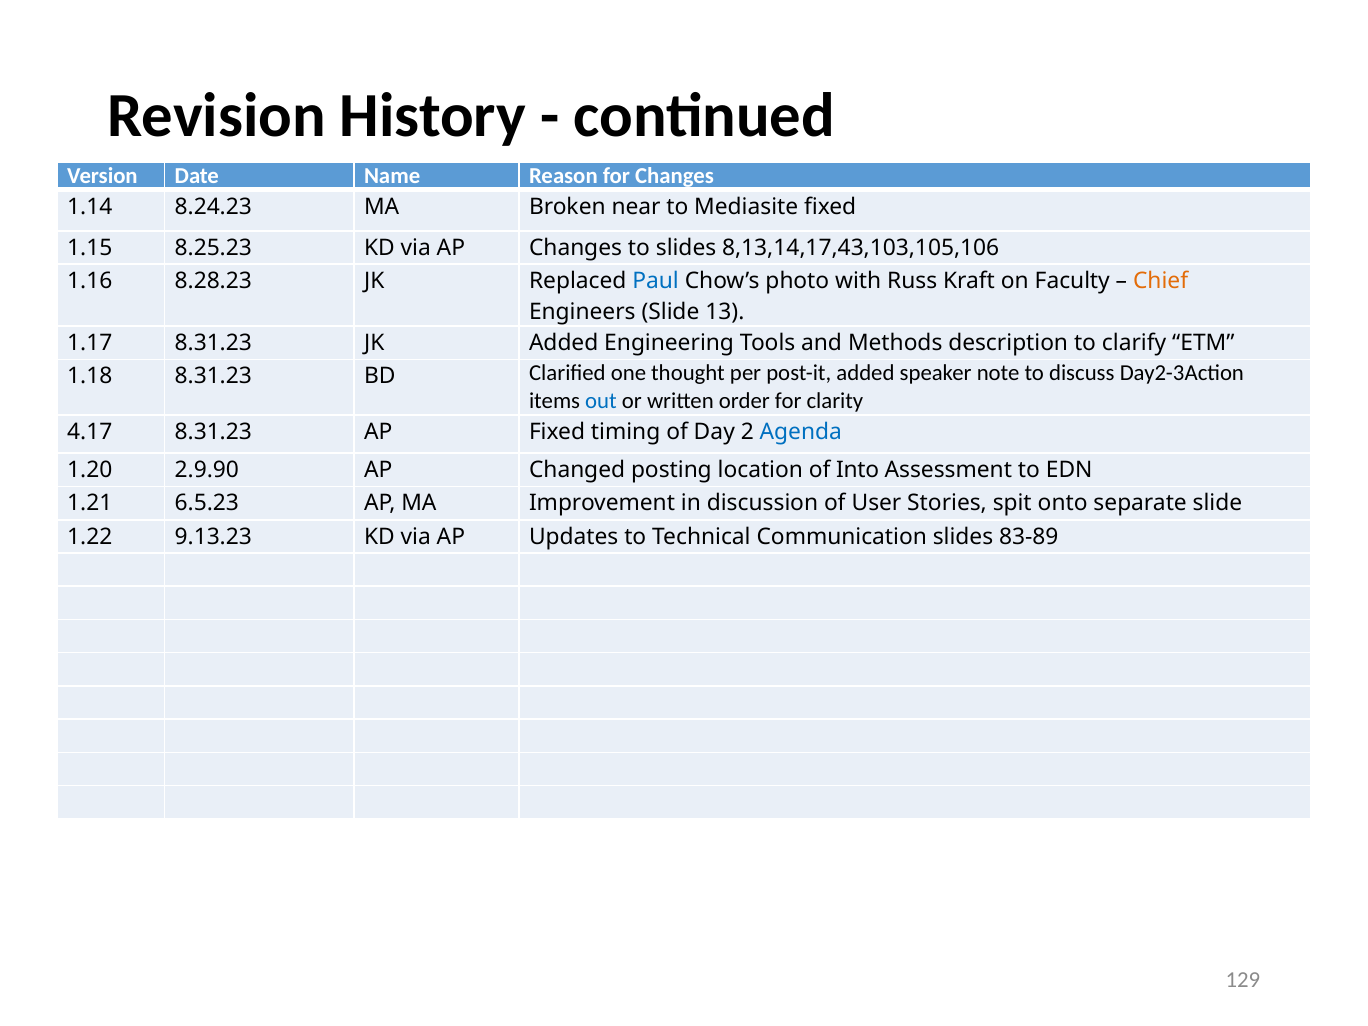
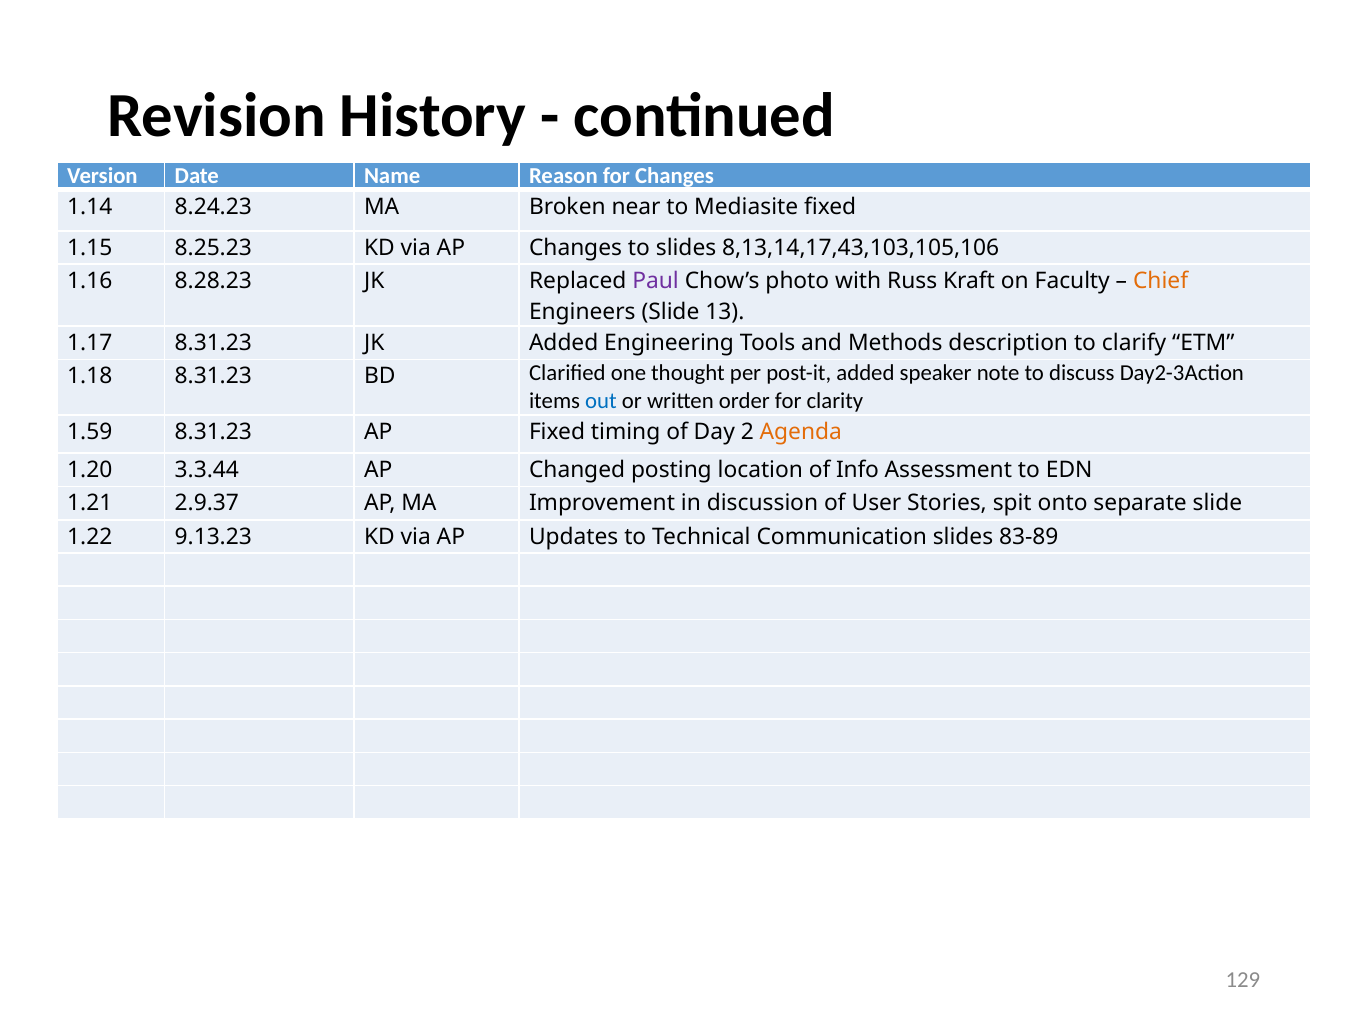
Paul colour: blue -> purple (656, 281)
4.17: 4.17 -> 1.59 (90, 432)
Agenda colour: blue -> orange (801, 432)
2.9.90: 2.9.90 -> 3.3.44 (207, 470)
Into: Into -> Info (858, 470)
6.5.23: 6.5.23 -> 2.9.37 (207, 503)
